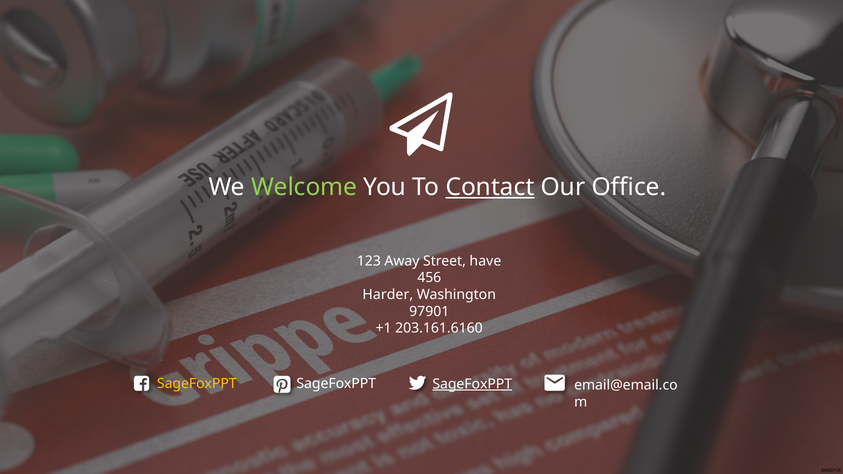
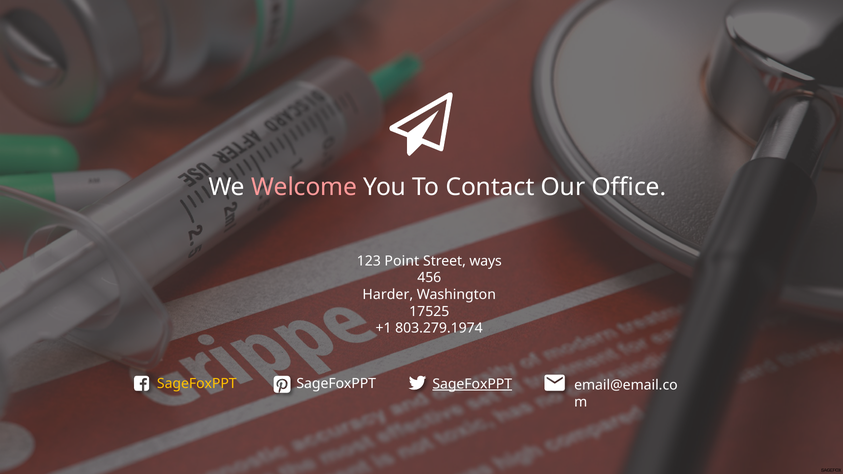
Welcome colour: light green -> pink (304, 187)
Contact underline: present -> none (490, 187)
Away: Away -> Point (402, 261)
have: have -> ways (486, 261)
97901: 97901 -> 17525 (429, 312)
203.161.6160: 203.161.6160 -> 803.279.1974 (439, 328)
